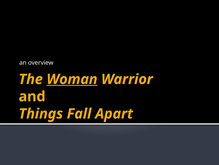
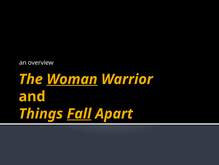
Fall underline: none -> present (79, 113)
